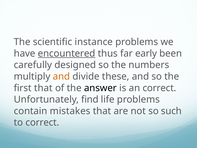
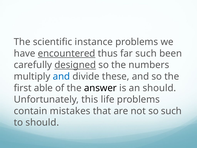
far early: early -> such (146, 53)
designed underline: none -> present (75, 65)
and colour: orange -> blue (61, 76)
first that: that -> able (43, 88)
an correct: correct -> should (159, 88)
find: find -> this (90, 99)
to correct: correct -> should (42, 122)
